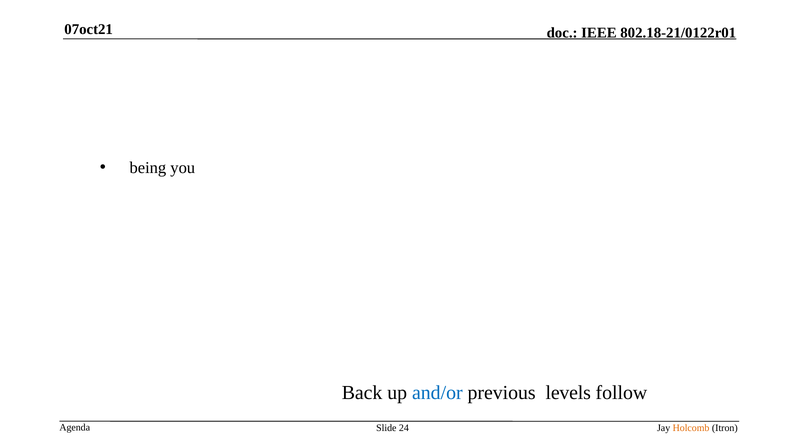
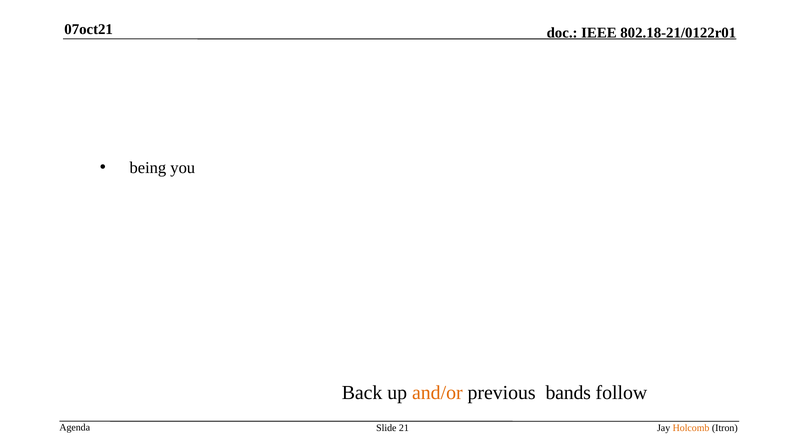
and/or colour: blue -> orange (437, 392)
levels: levels -> bands (568, 392)
24: 24 -> 21 (404, 427)
